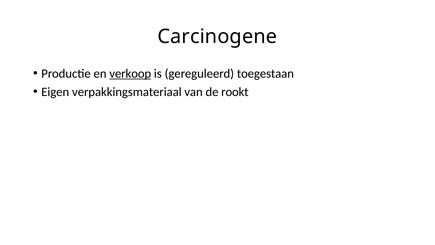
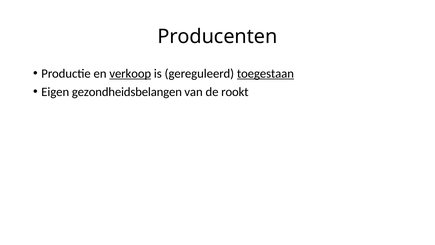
Carcinogene: Carcinogene -> Producenten (217, 37)
toegestaan underline: none -> present (265, 74)
verpakkingsmateriaal: verpakkingsmateriaal -> gezondheidsbelangen (127, 92)
